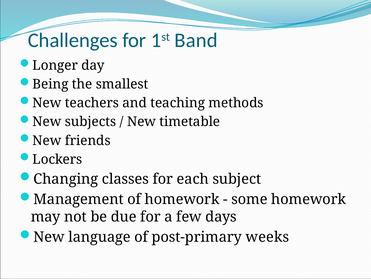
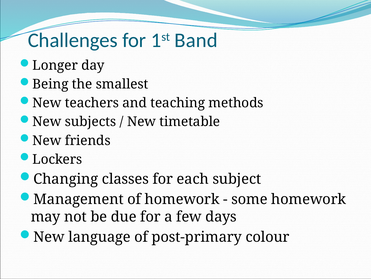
weeks: weeks -> colour (268, 236)
